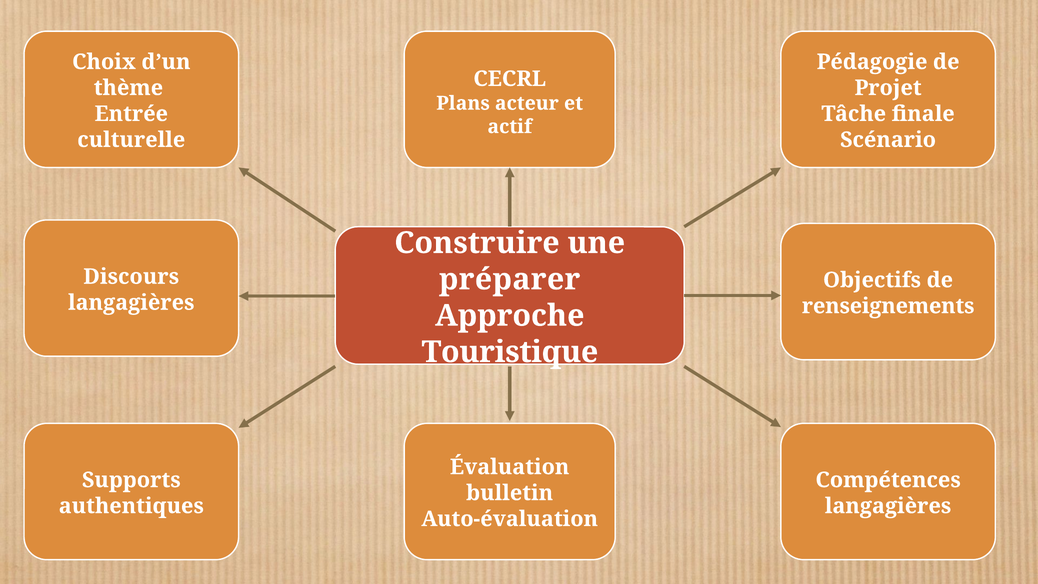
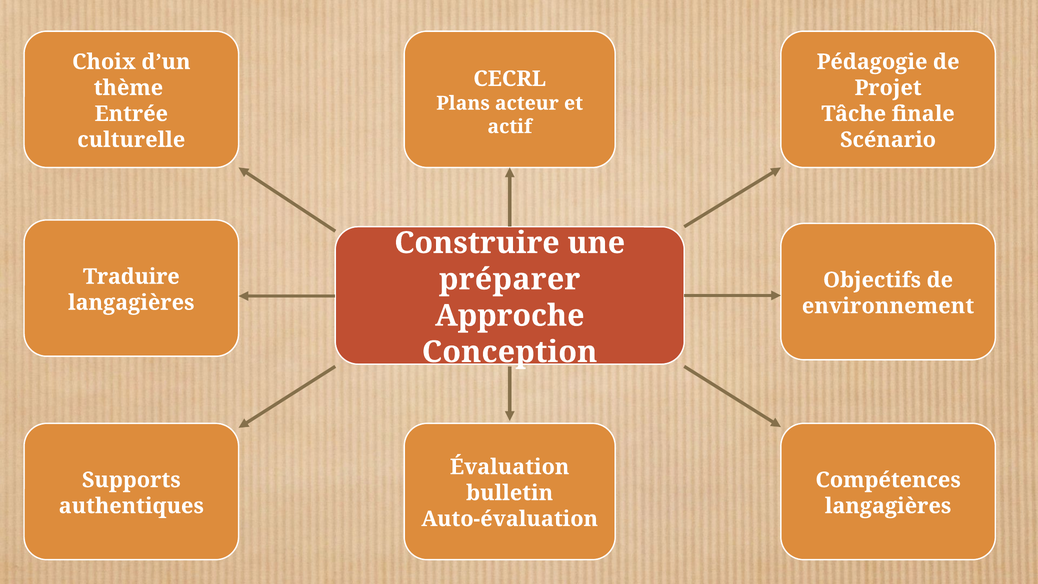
Discours: Discours -> Traduire (131, 277)
renseignements: renseignements -> environnement (888, 306)
Touristique: Touristique -> Conception (510, 352)
